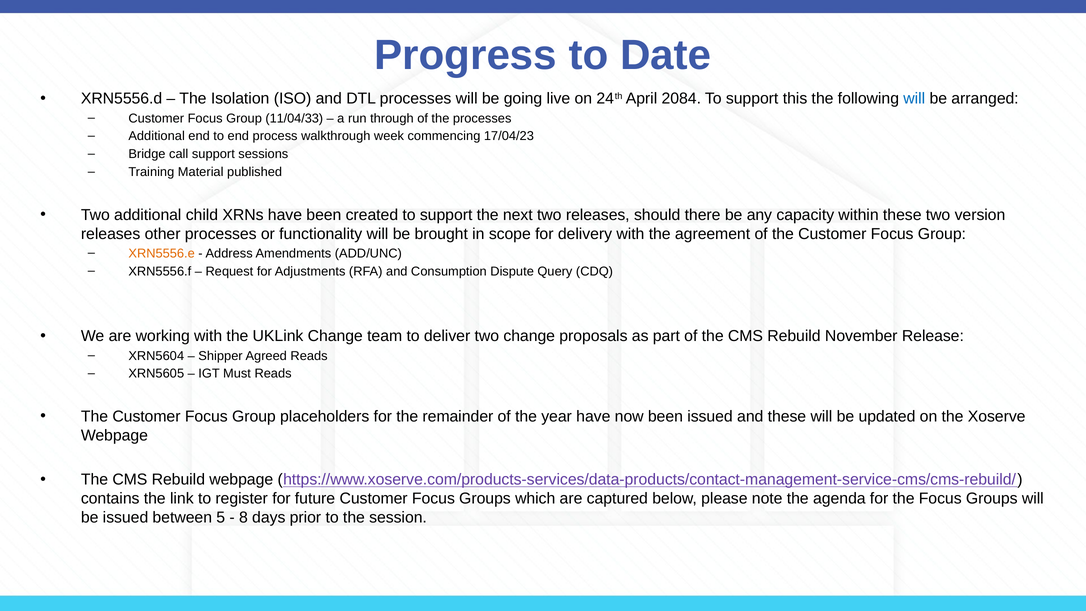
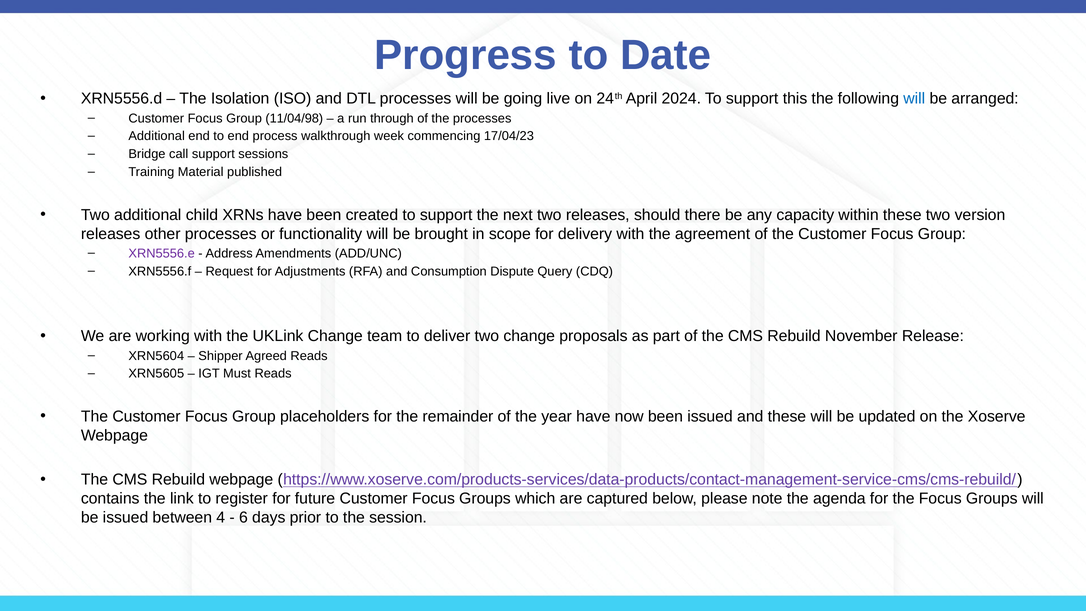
2084: 2084 -> 2024 (681, 99)
11/04/33: 11/04/33 -> 11/04/98 (294, 118)
XRN5556.e colour: orange -> purple (162, 253)
5: 5 -> 4 (221, 518)
8: 8 -> 6 (243, 518)
